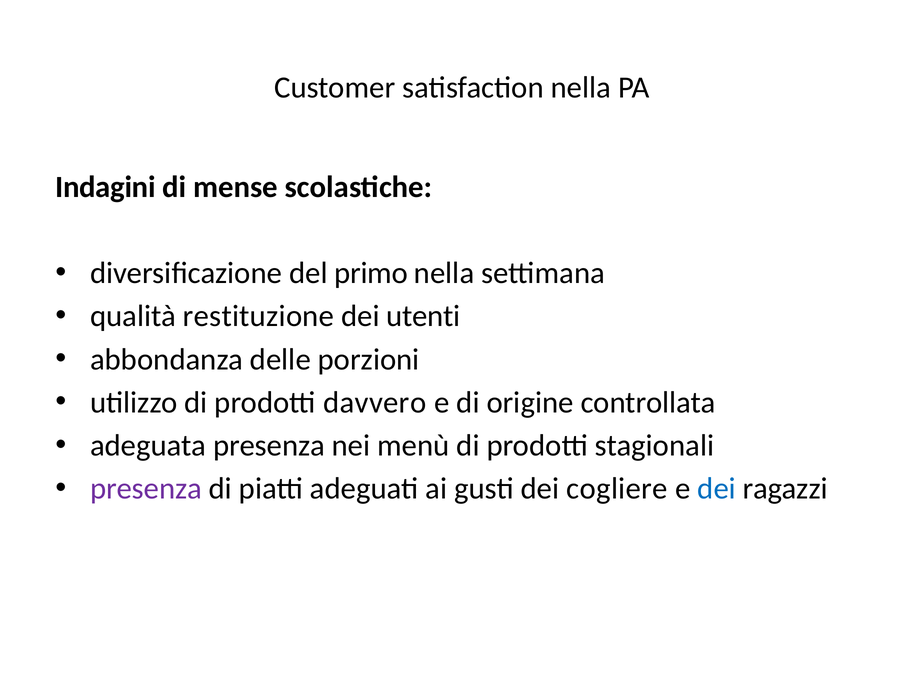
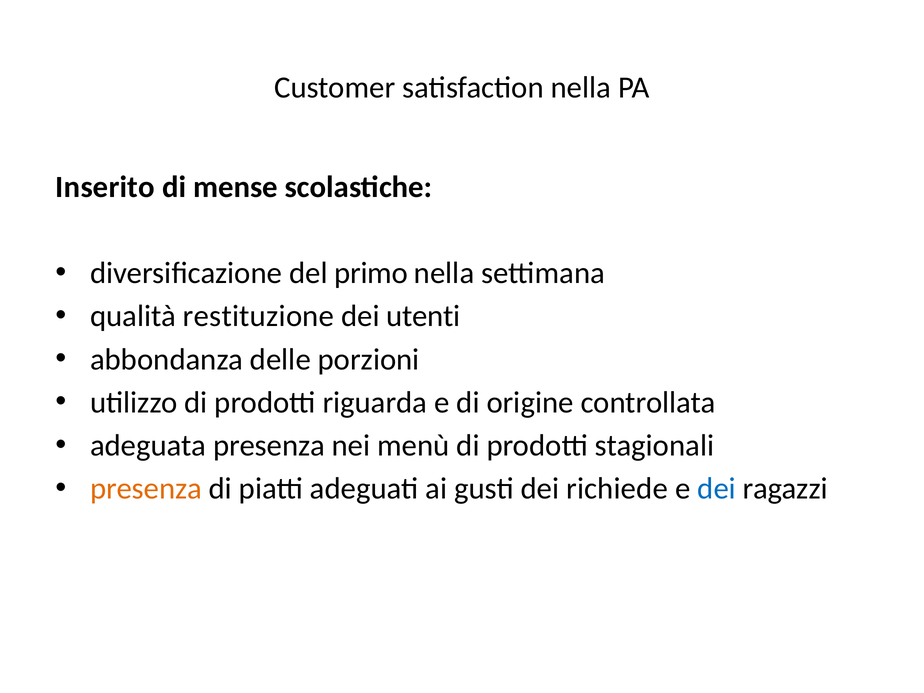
Indagini: Indagini -> Inserito (105, 187)
davvero: davvero -> riguarda (375, 403)
presenza colour: purple -> orange (146, 489)
cogliere: cogliere -> richiede (617, 489)
